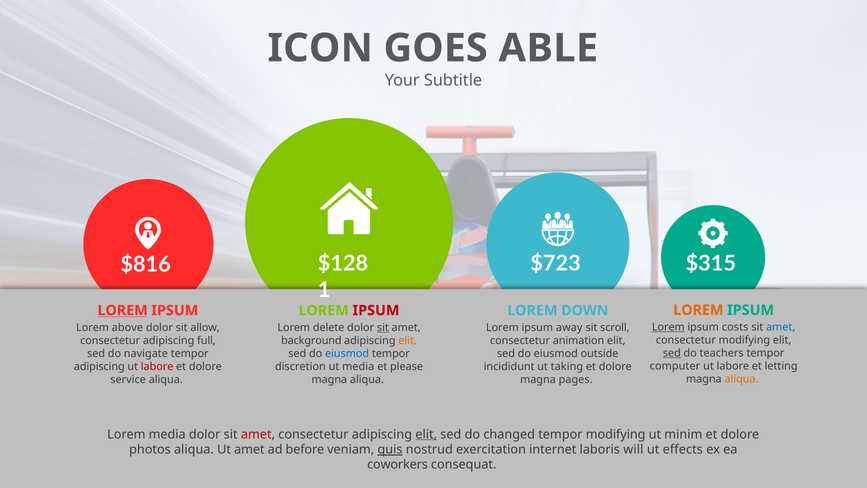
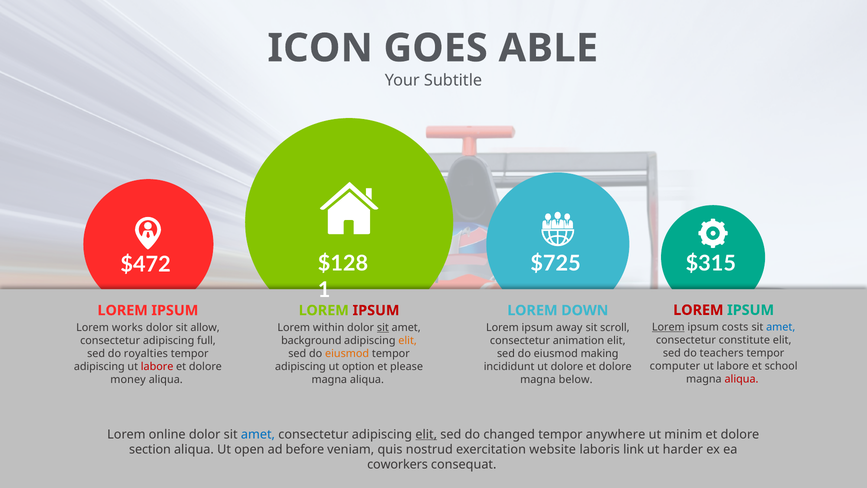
$723: $723 -> $725 (556, 264)
$816: $816 -> $472 (146, 265)
LOREM colour: orange -> red (698, 310)
LOREM underline: present -> none (123, 310)
above: above -> works (127, 327)
delete: delete -> within (329, 327)
consectetur modifying: modifying -> constitute (744, 340)
sed underline: present -> none (672, 353)
navigate: navigate -> royalties (146, 353)
eiusmod colour: blue -> orange (347, 353)
outside: outside -> making (600, 353)
letting: letting -> school (781, 366)
discretion: discretion -> adipiscing (301, 366)
ut media: media -> option (358, 366)
ut taking: taking -> dolore (567, 366)
aliqua colour: orange -> red (742, 379)
service: service -> money (128, 379)
pages: pages -> below (576, 379)
Lorem media: media -> online (167, 434)
amet colour: red -> blue (258, 434)
tempor modifying: modifying -> anywhere (616, 434)
photos: photos -> section (150, 449)
Ut amet: amet -> open (249, 449)
quis underline: present -> none (390, 449)
internet: internet -> website (553, 449)
will: will -> link (634, 449)
effects: effects -> harder (683, 449)
